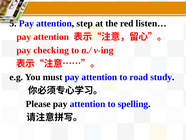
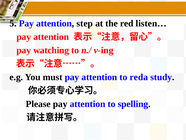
checking: checking -> watching (51, 50)
road: road -> reda (139, 77)
